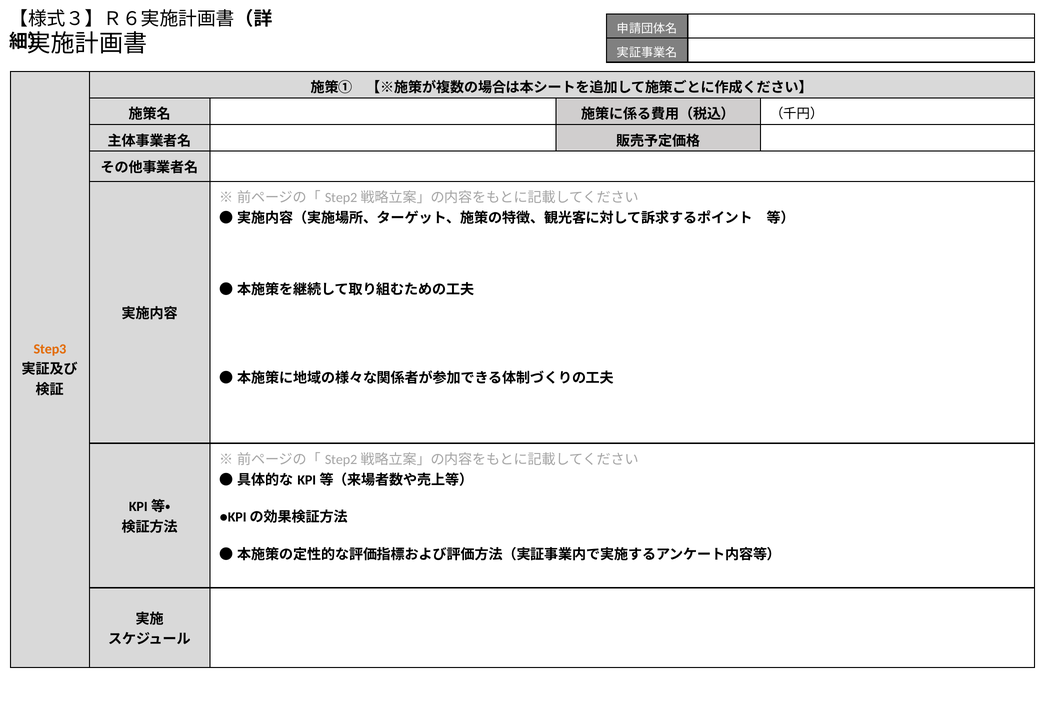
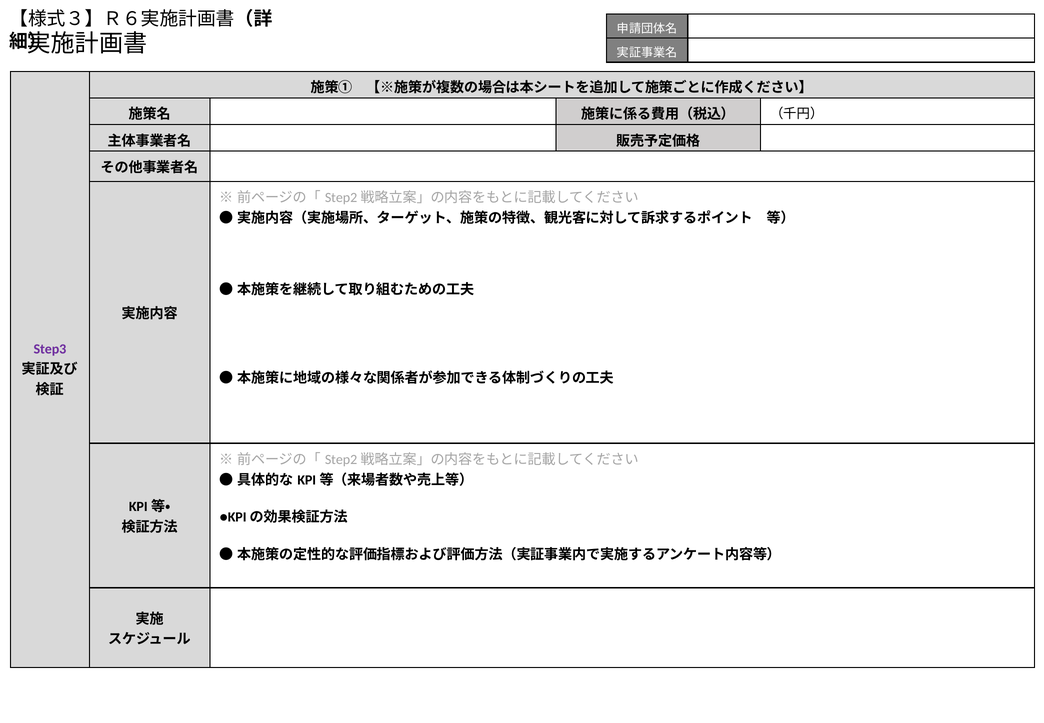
Step3 colour: orange -> purple (50, 349)
